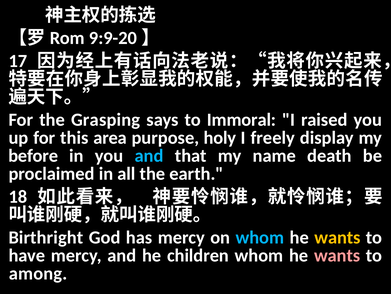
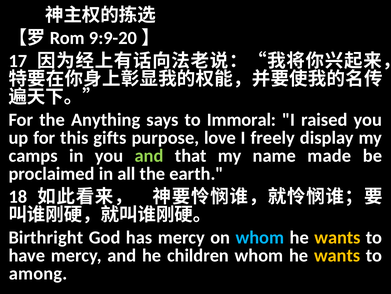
Grasping: Grasping -> Anything (106, 120)
area: area -> gifts (110, 138)
holy: holy -> love (220, 138)
before: before -> camps (33, 155)
and colour: light blue -> light green (149, 155)
death: death -> made (329, 155)
wants colour: pink -> yellow (337, 255)
